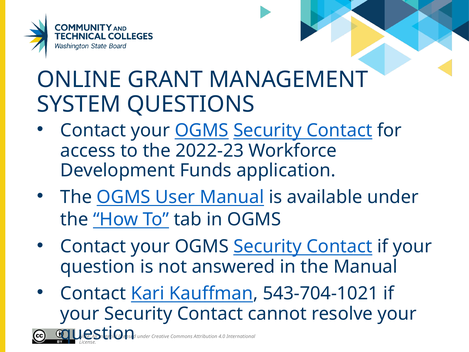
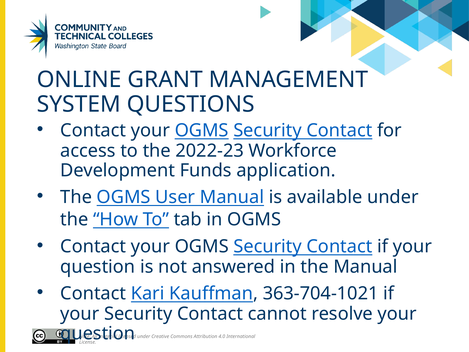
543-704-1021: 543-704-1021 -> 363-704-1021 (321, 293)
